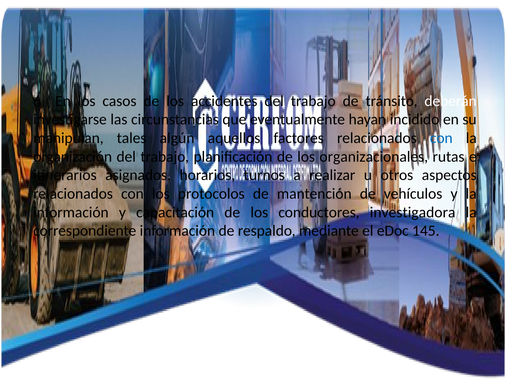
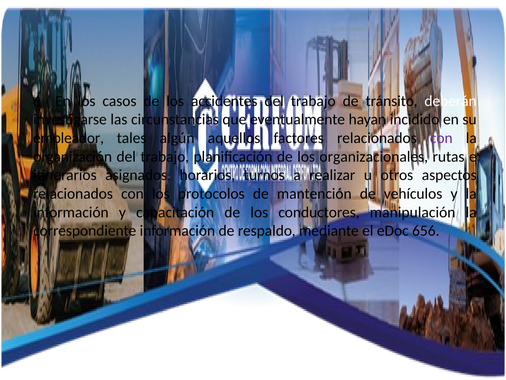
manipulan: manipulan -> empleador (69, 138)
con colour: blue -> purple (441, 138)
investigadora: investigadora -> manipulación (413, 212)
145: 145 -> 656 (426, 231)
